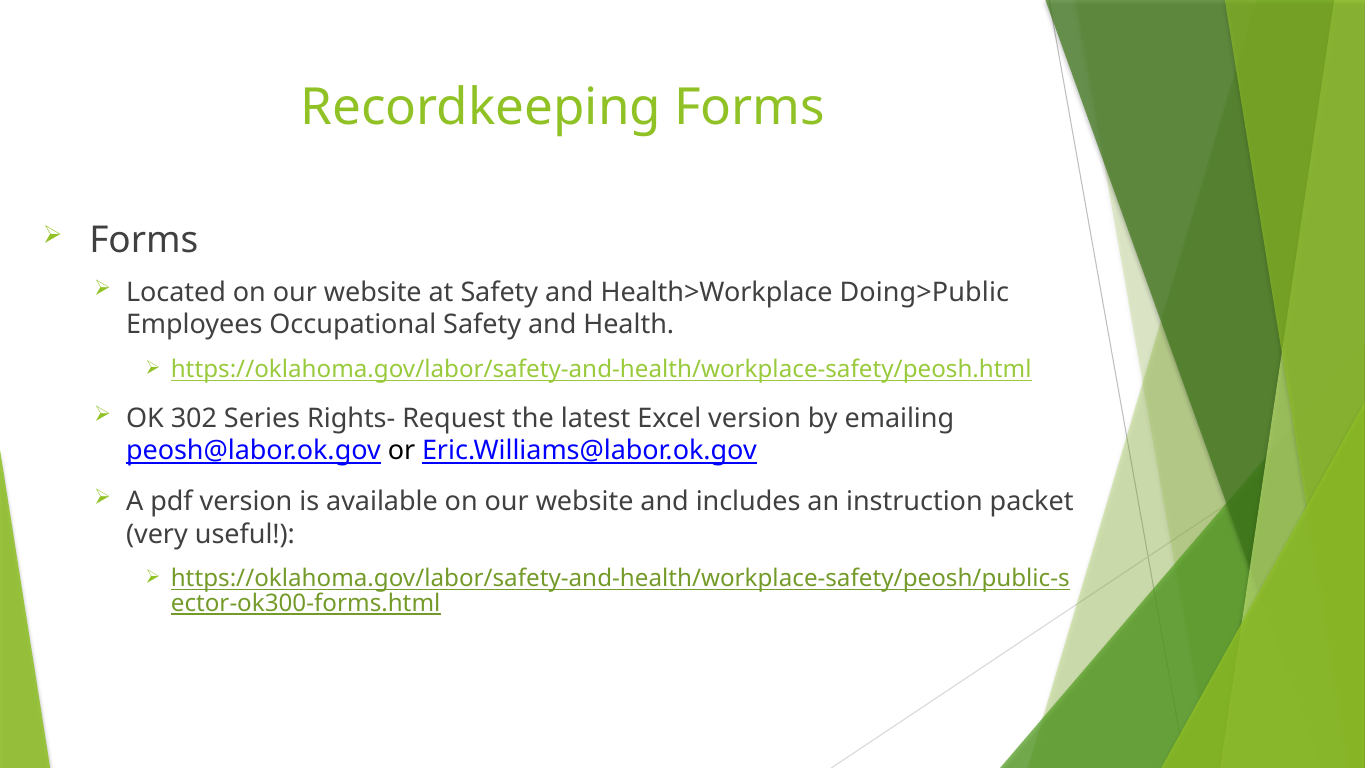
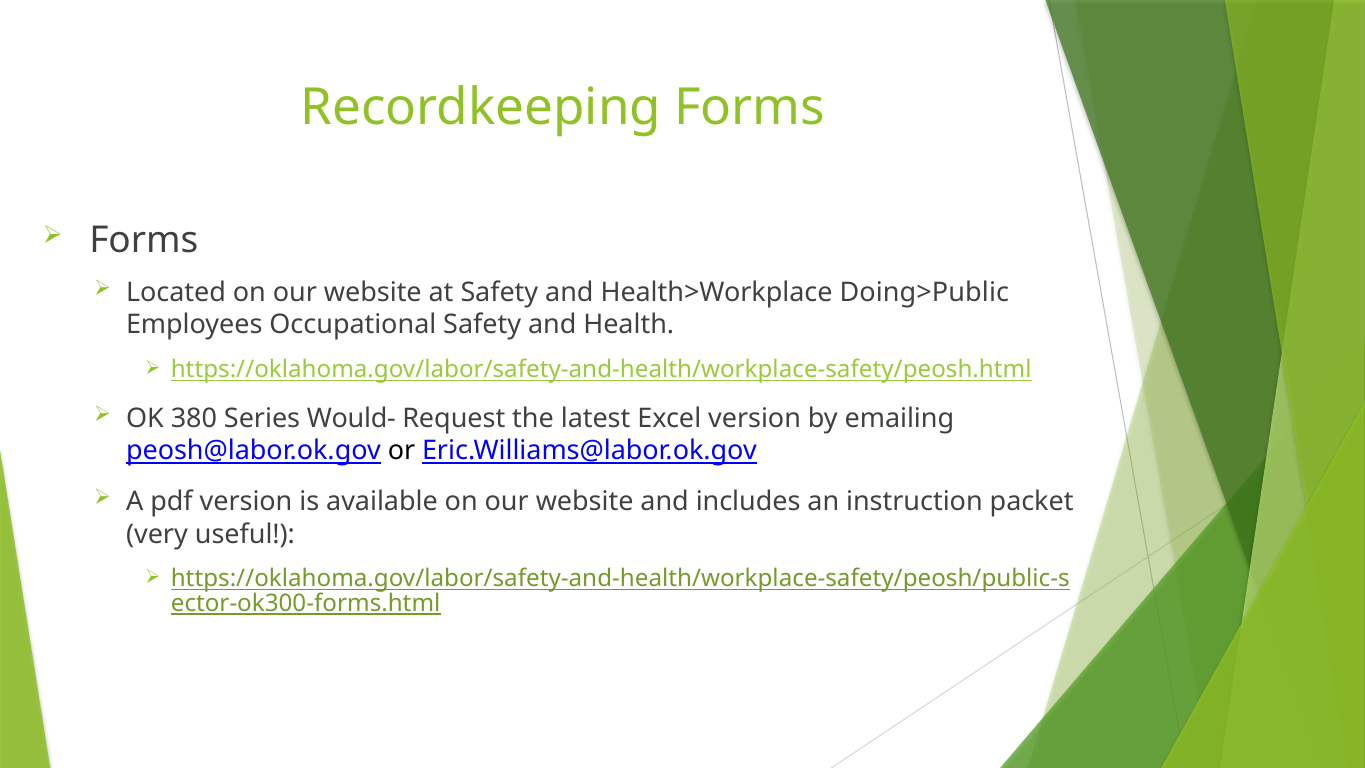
302: 302 -> 380 (194, 418)
Rights-: Rights- -> Would- (351, 418)
